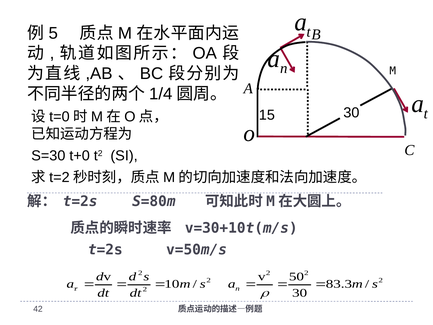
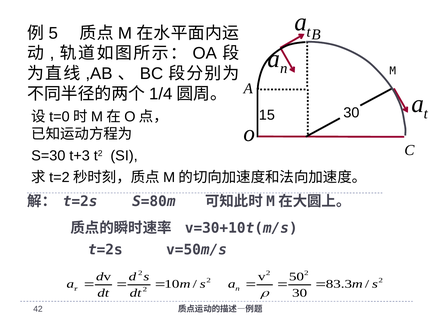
t+0: t+0 -> t+3 (80, 156)
